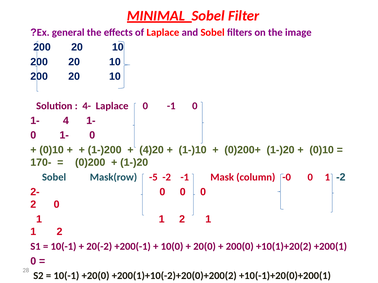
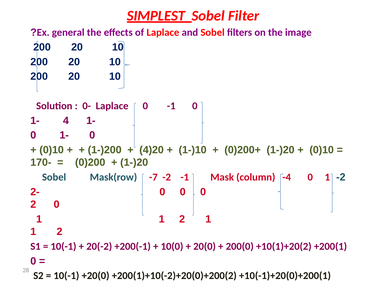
MINIMAL: MINIMAL -> SIMPLEST (156, 16)
4-: 4- -> 0- (87, 106)
-5: -5 -> -7 (153, 177)
-0: -0 -> -4 (287, 177)
